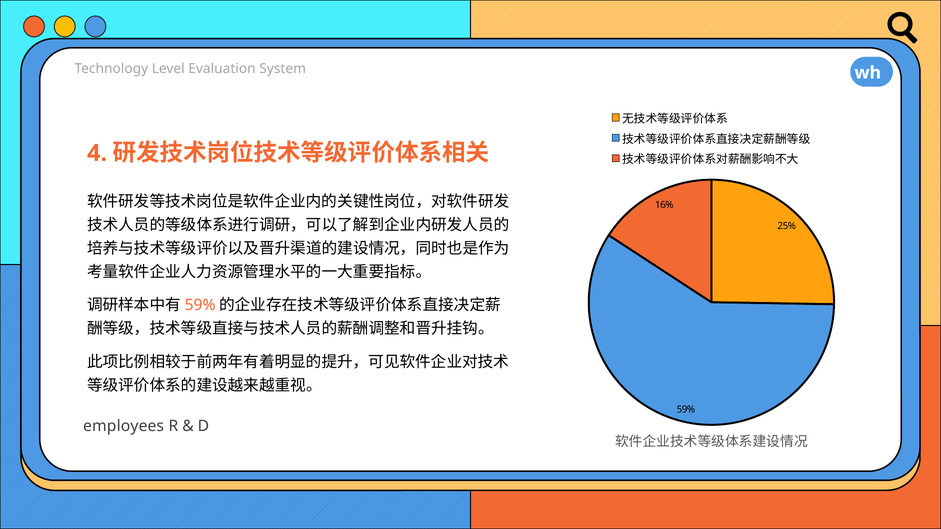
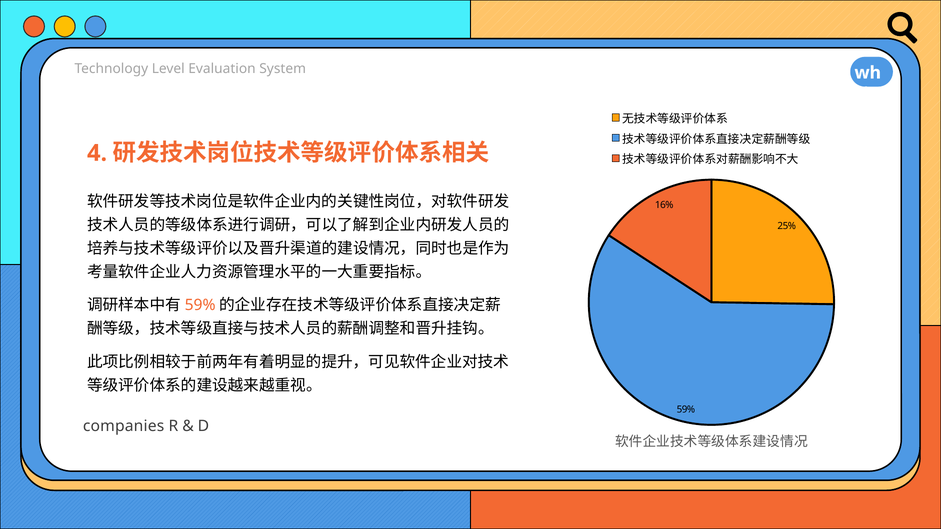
employees: employees -> companies (124, 426)
